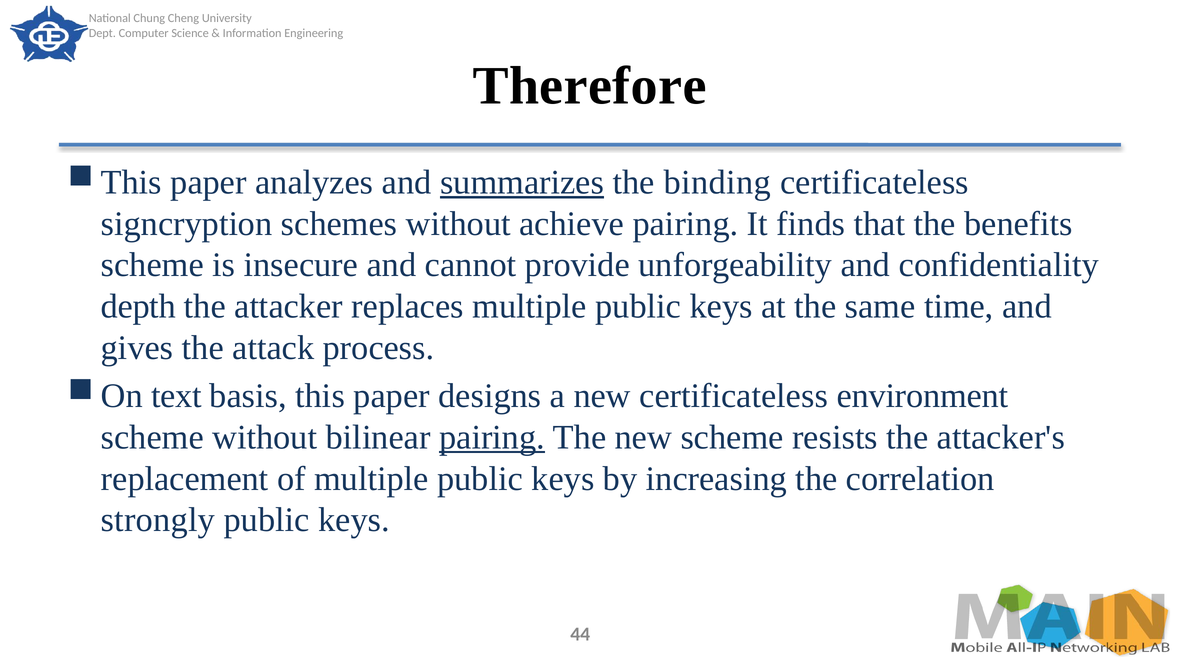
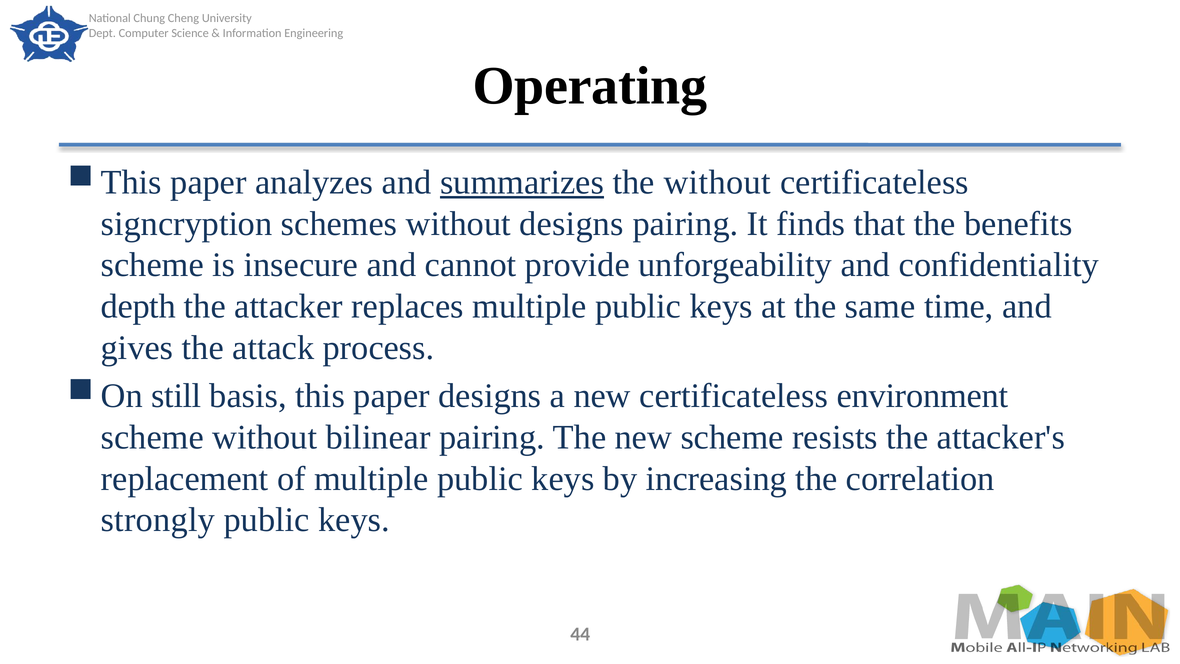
Therefore: Therefore -> Operating (590, 86)
the binding: binding -> without (717, 182)
without achieve: achieve -> designs (571, 224)
text: text -> still (176, 396)
pairing underline: present -> none (492, 437)
